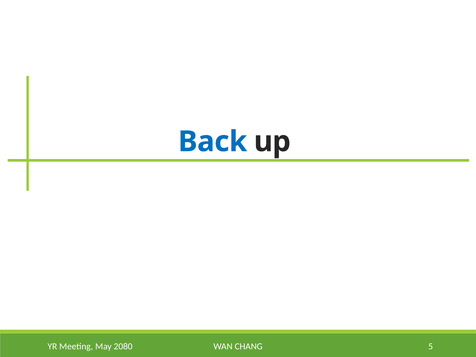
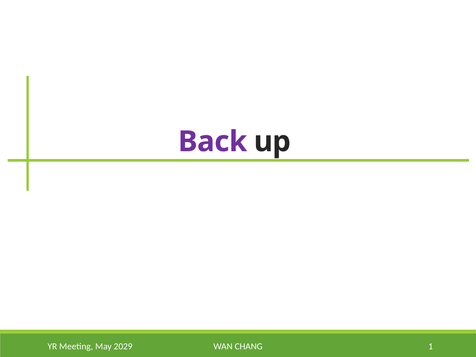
Back colour: blue -> purple (213, 142)
2080: 2080 -> 2029 (123, 346)
5: 5 -> 1 (431, 346)
